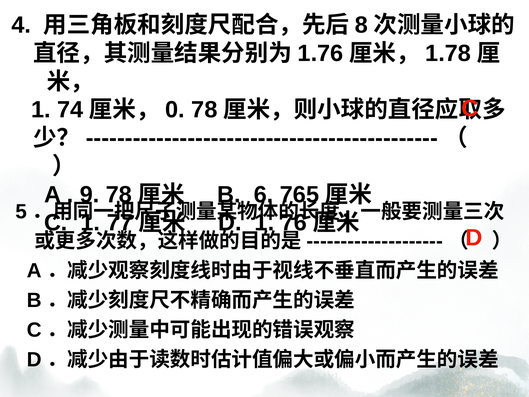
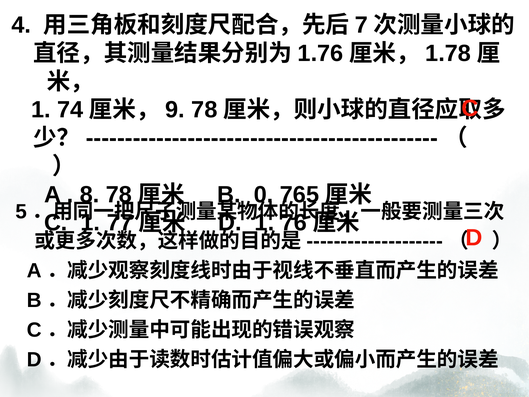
8: 8 -> 7 (361, 25)
0: 0 -> 9 (175, 110)
9: 9 -> 8 (90, 194)
6: 6 -> 0 (264, 194)
